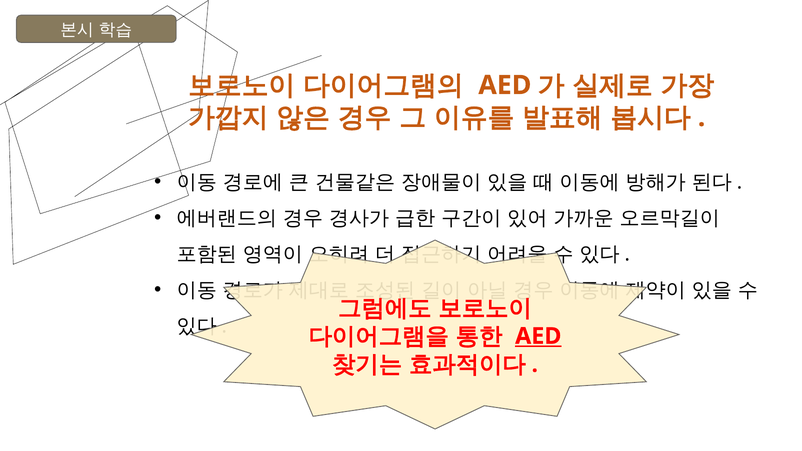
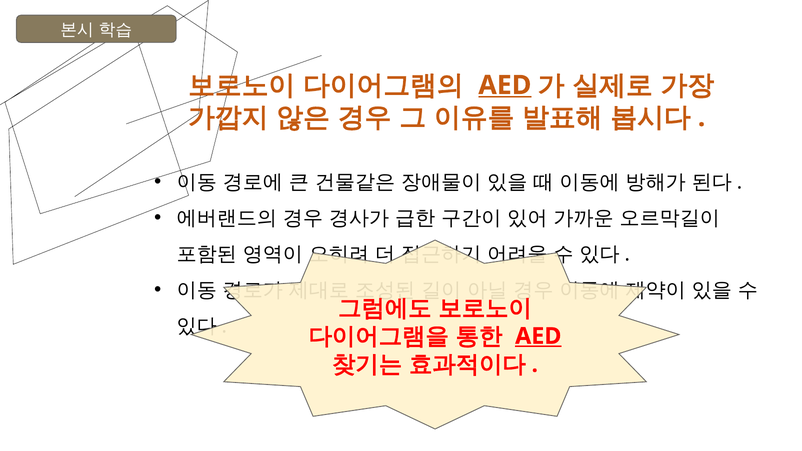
AED underline: none -> present (505, 85)
